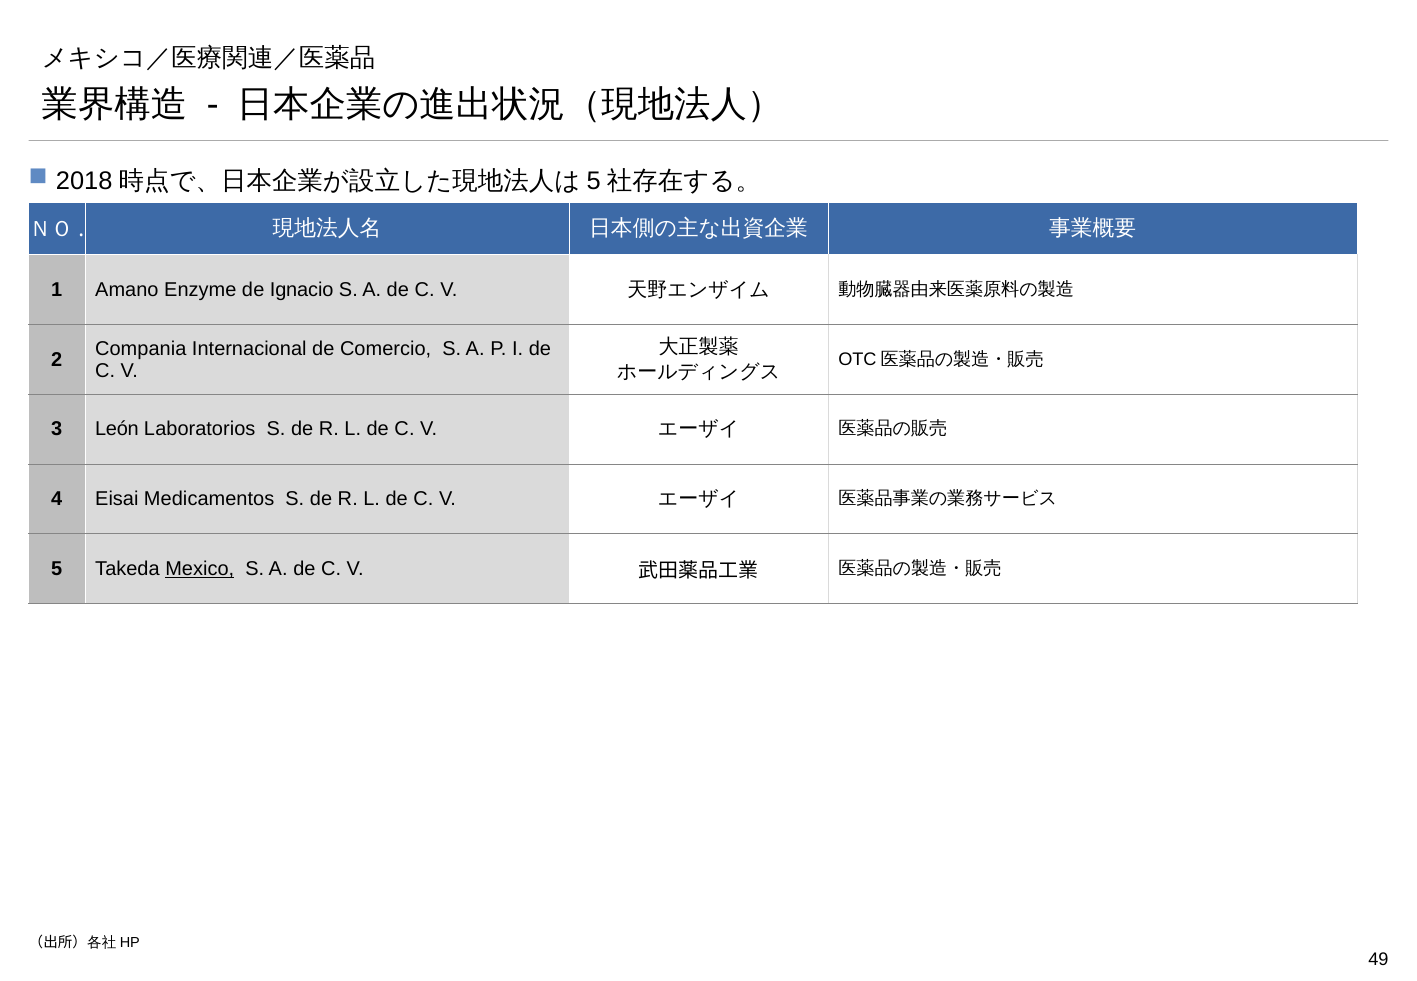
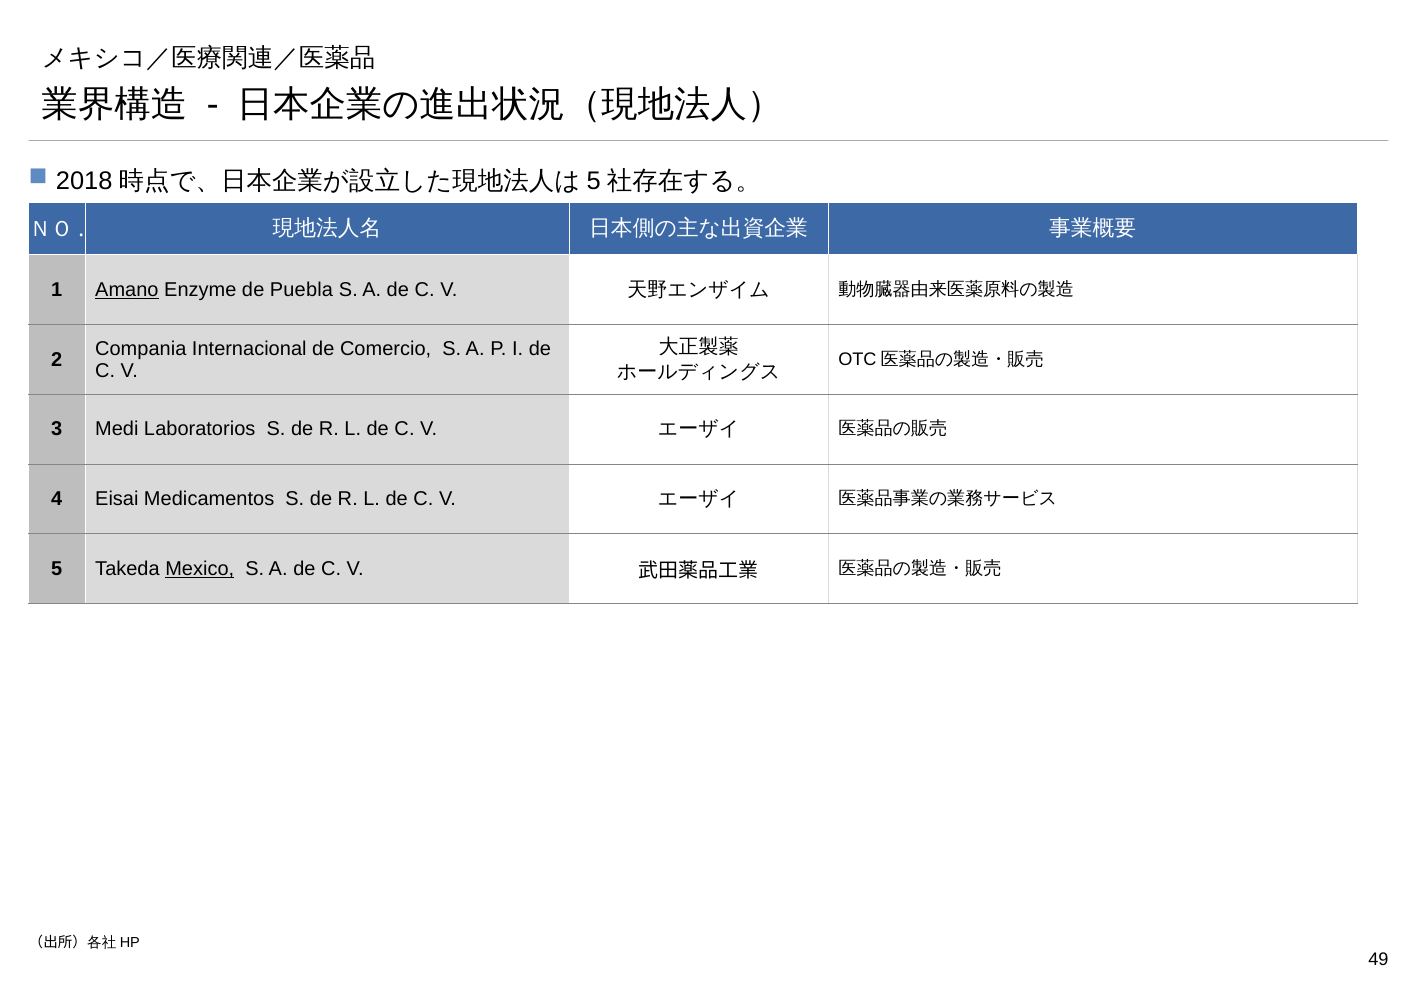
Amano underline: none -> present (127, 290)
Ignacio: Ignacio -> Puebla (302, 290)
León: León -> Medi (117, 429)
